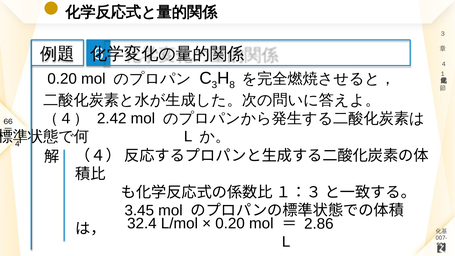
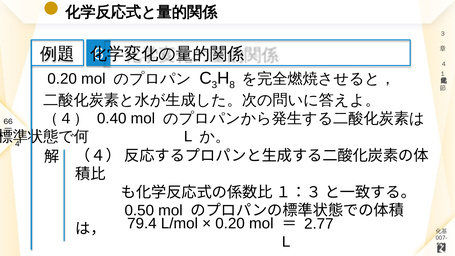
2.42: 2.42 -> 0.40 (112, 118)
3.45: 3.45 -> 0.50 (139, 211)
32.4: 32.4 -> 79.4 (142, 223)
2.86: 2.86 -> 2.77 (319, 224)
